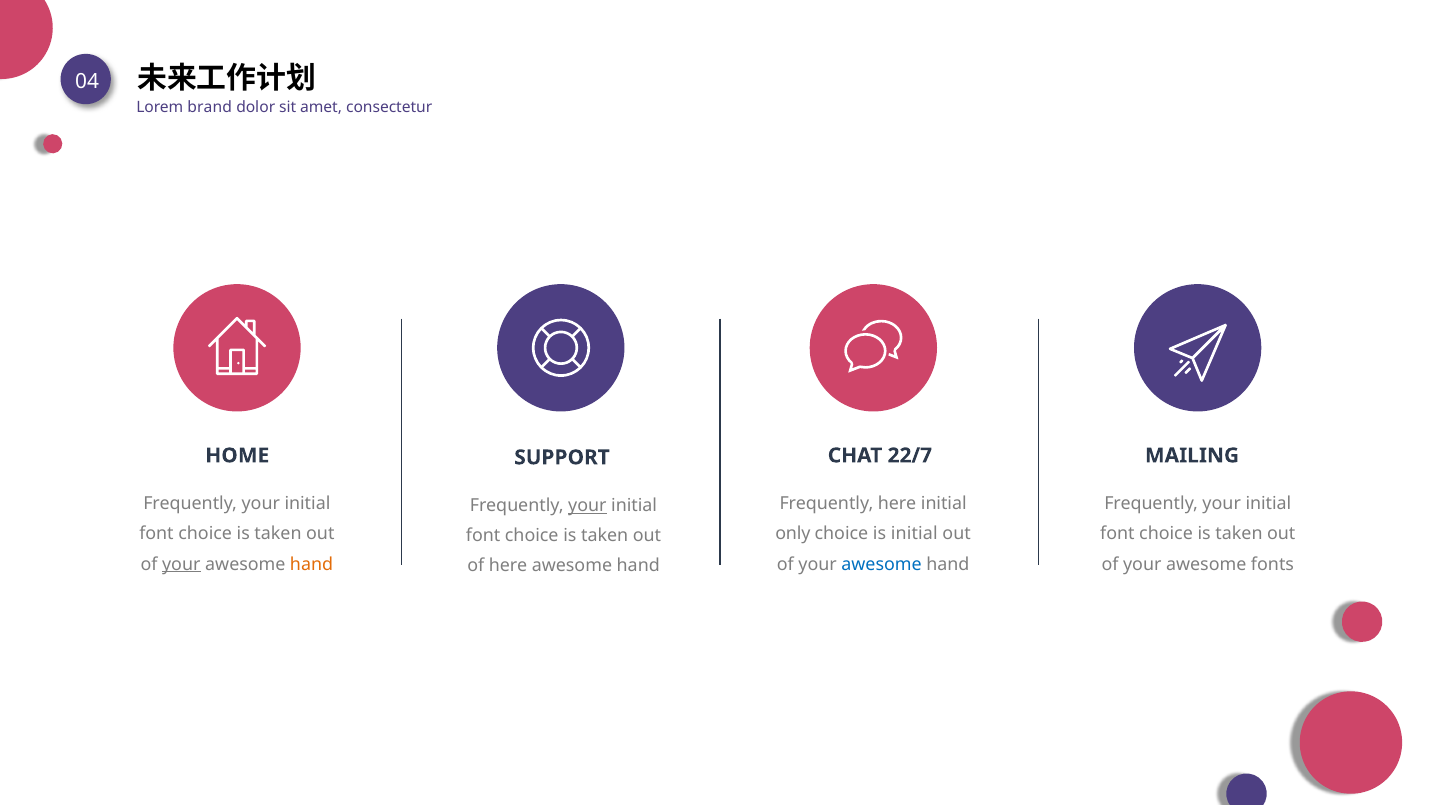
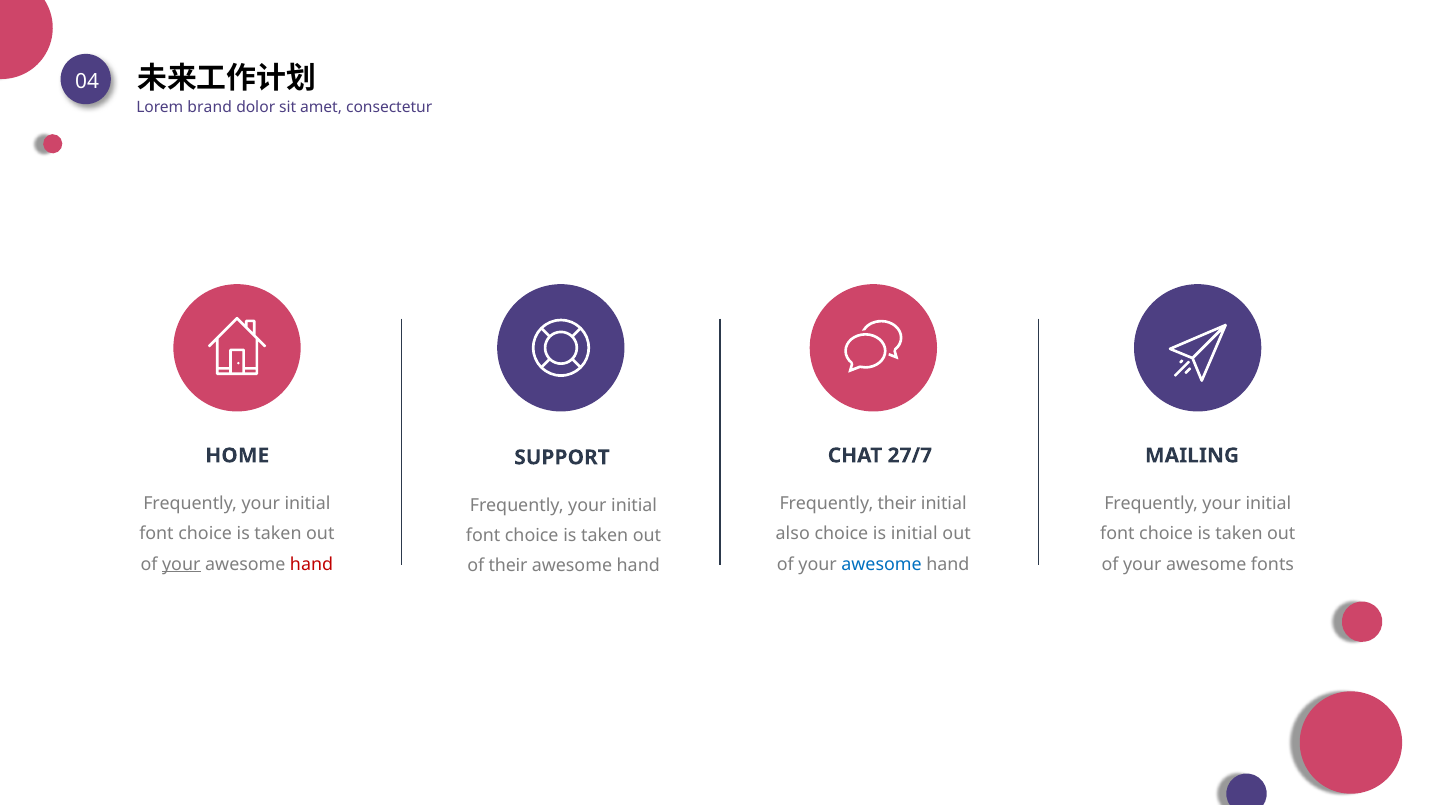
22/7: 22/7 -> 27/7 (910, 455)
Frequently here: here -> their (897, 504)
your underline: present -> none (587, 506)
only: only -> also (793, 534)
hand colour: orange -> red (312, 564)
of here: here -> their (508, 566)
